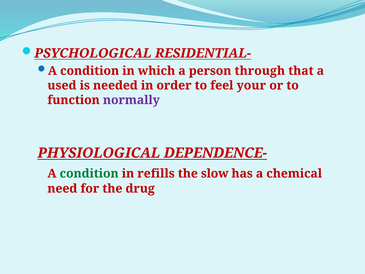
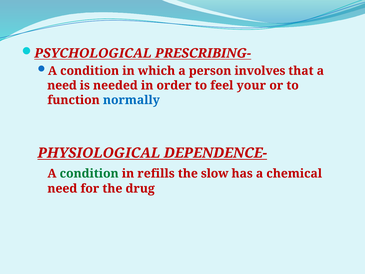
RESIDENTIAL-: RESIDENTIAL- -> PRESCRIBING- (203, 53)
through: through -> involves (260, 71)
used: used -> need (62, 85)
normally colour: purple -> blue (131, 100)
